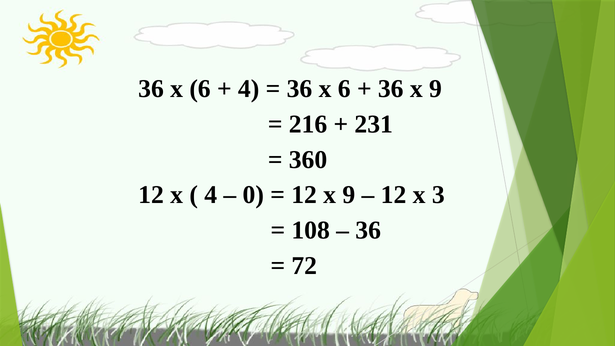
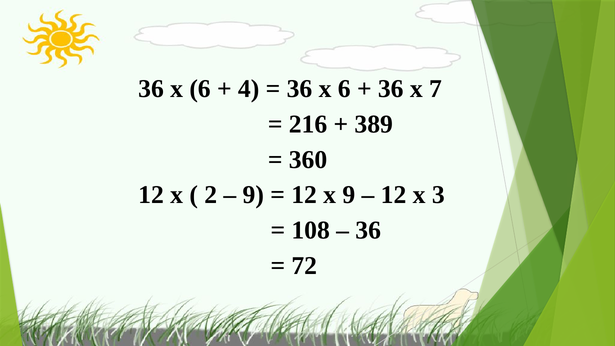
36 x 9: 9 -> 7 (435, 89)
231: 231 -> 389 (374, 124)
4: 4 -> 2 (211, 195)
0: 0 -> 9 (253, 195)
